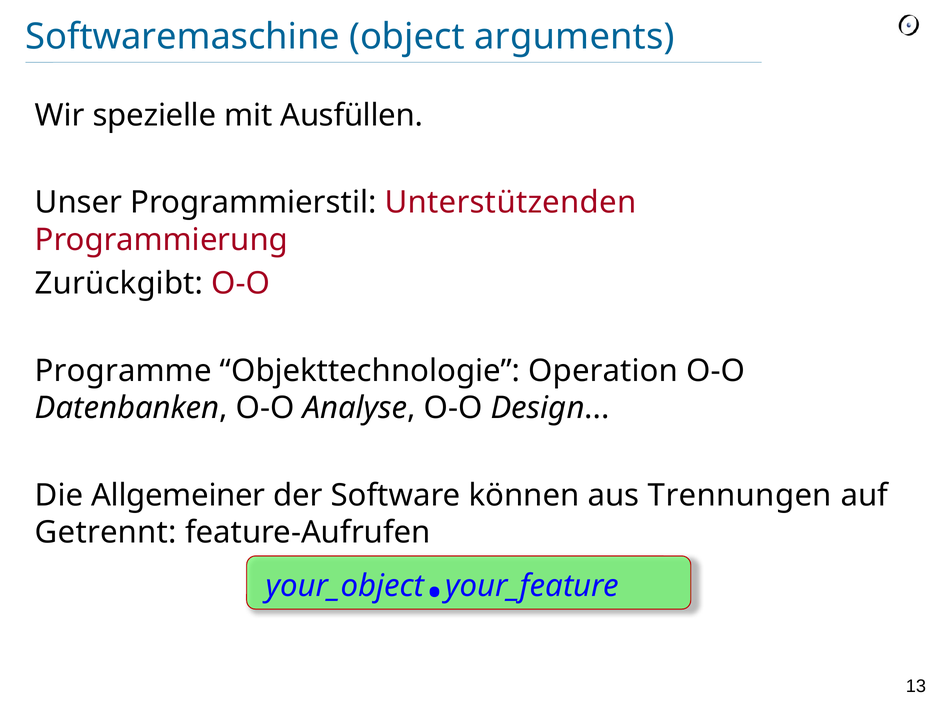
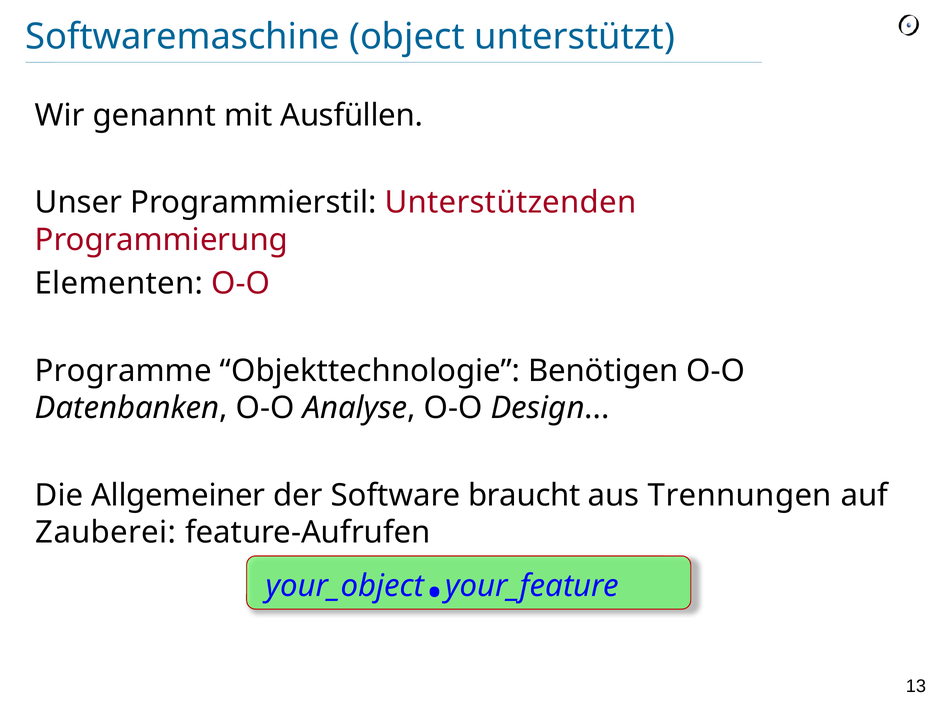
arguments: arguments -> unterstützt (575, 37)
spezielle: spezielle -> genannt (154, 115)
Zurückgibt: Zurückgibt -> Elementen (119, 284)
Operation: Operation -> Benötigen (603, 371)
können: können -> braucht (524, 495)
Getrennt: Getrennt -> Zauberei (106, 533)
